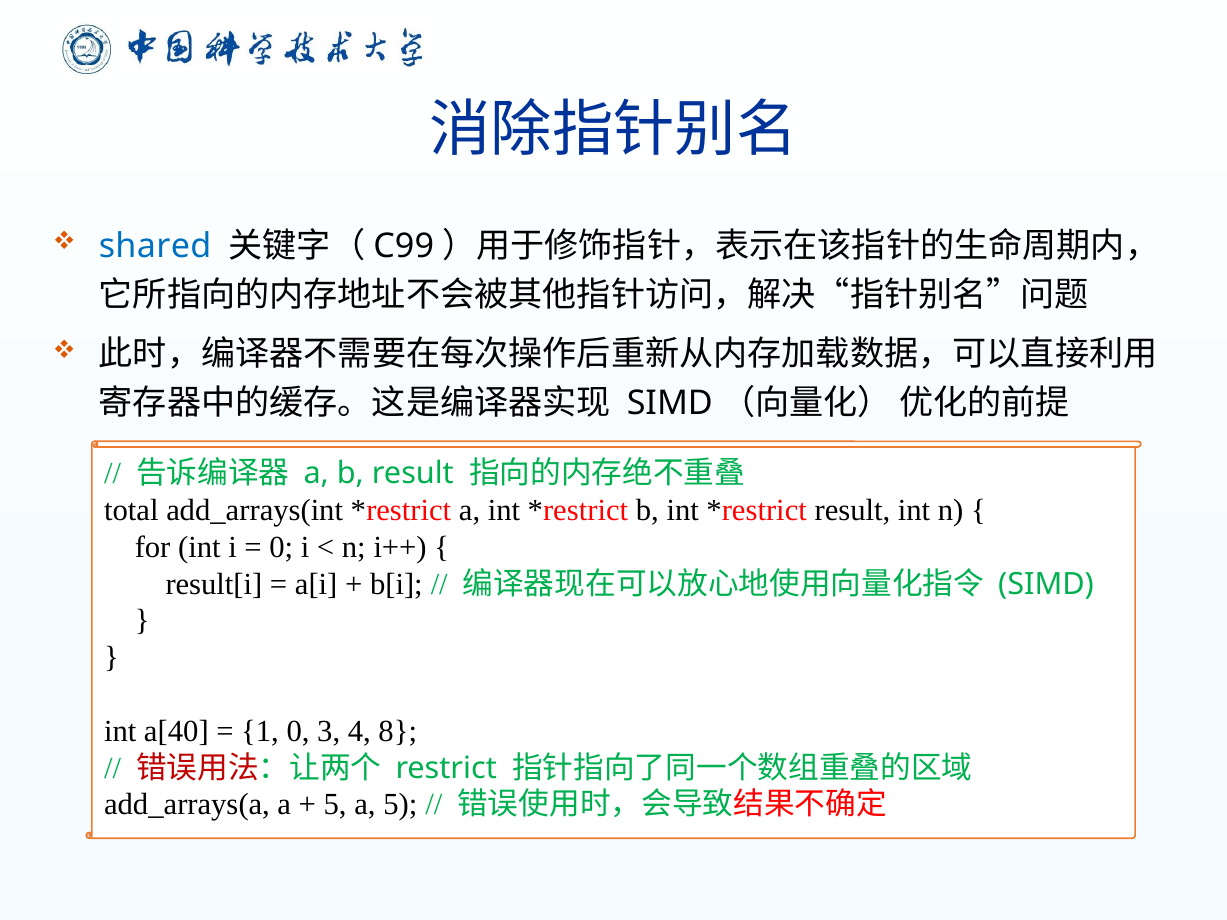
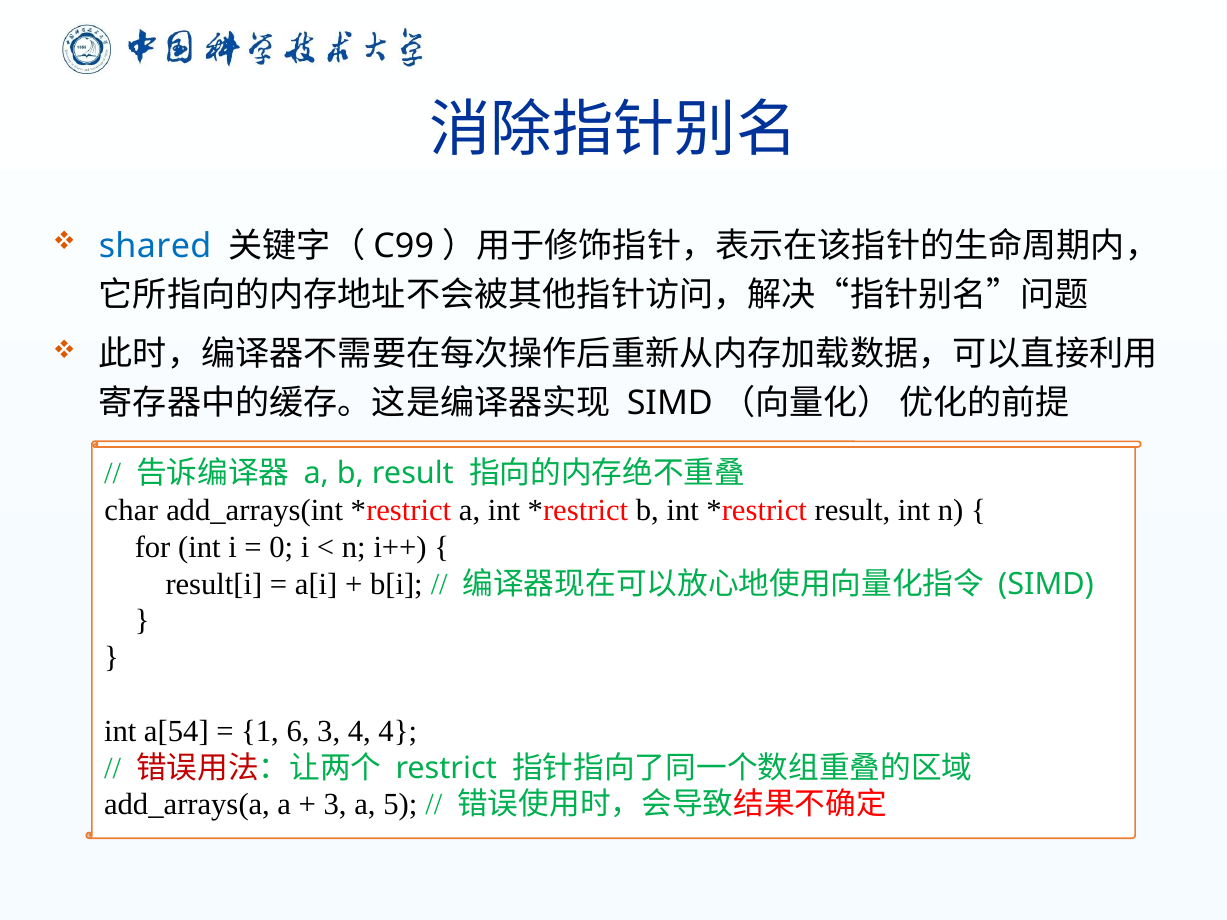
total: total -> char (131, 511)
a[40: a[40 -> a[54 (176, 731)
1 0: 0 -> 6 (298, 731)
4 8: 8 -> 4 (398, 731)
5: 5 -> 3 (335, 805)
